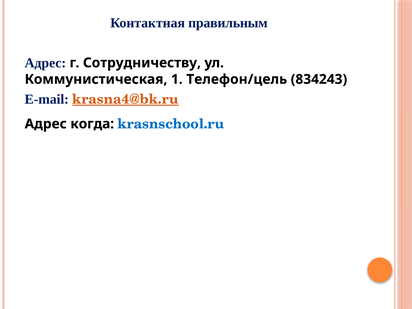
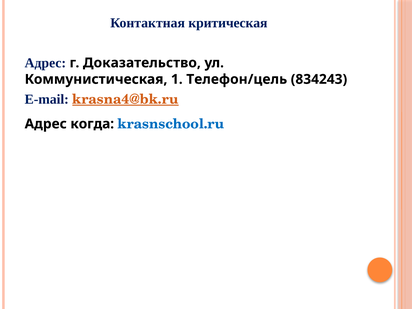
правильным: правильным -> критическая (228, 23)
Сотрудничеству: Сотрудничеству -> Доказательство (142, 63)
